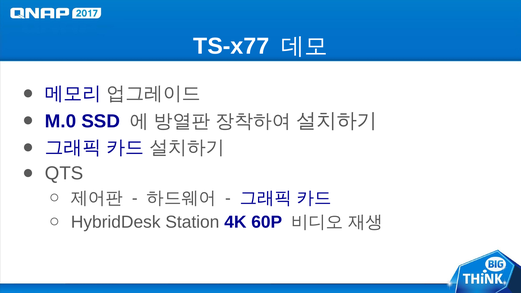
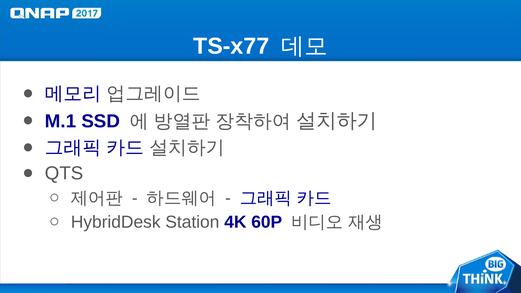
M.0: M.0 -> M.1 (60, 121)
